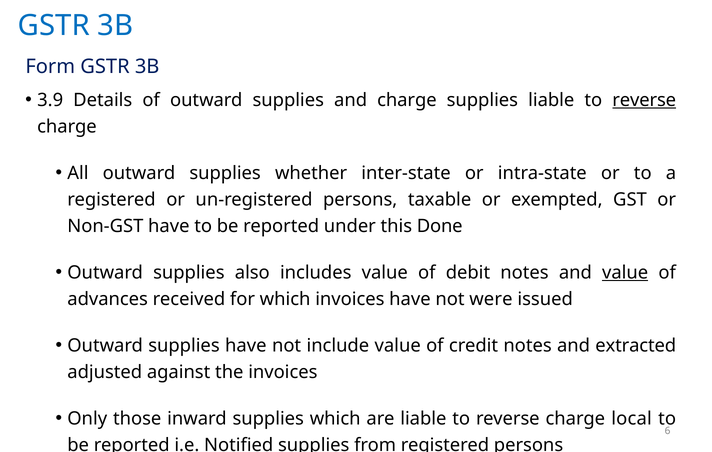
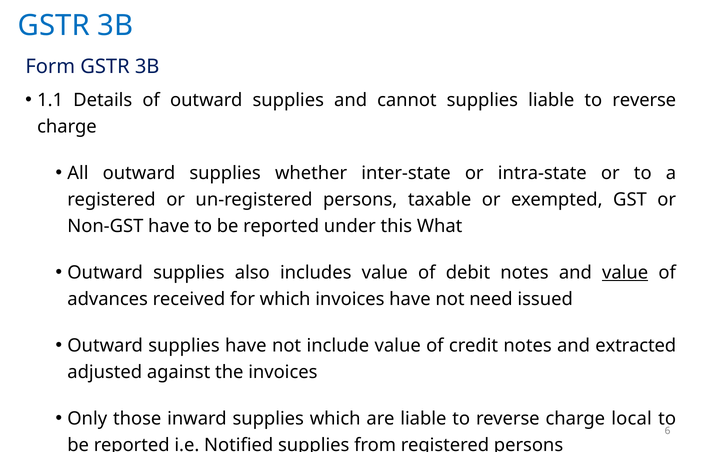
3.9: 3.9 -> 1.1 (50, 100)
and charge: charge -> cannot (407, 100)
reverse underline: present -> none (644, 100)
Done: Done -> What (440, 226)
were: were -> need (491, 299)
